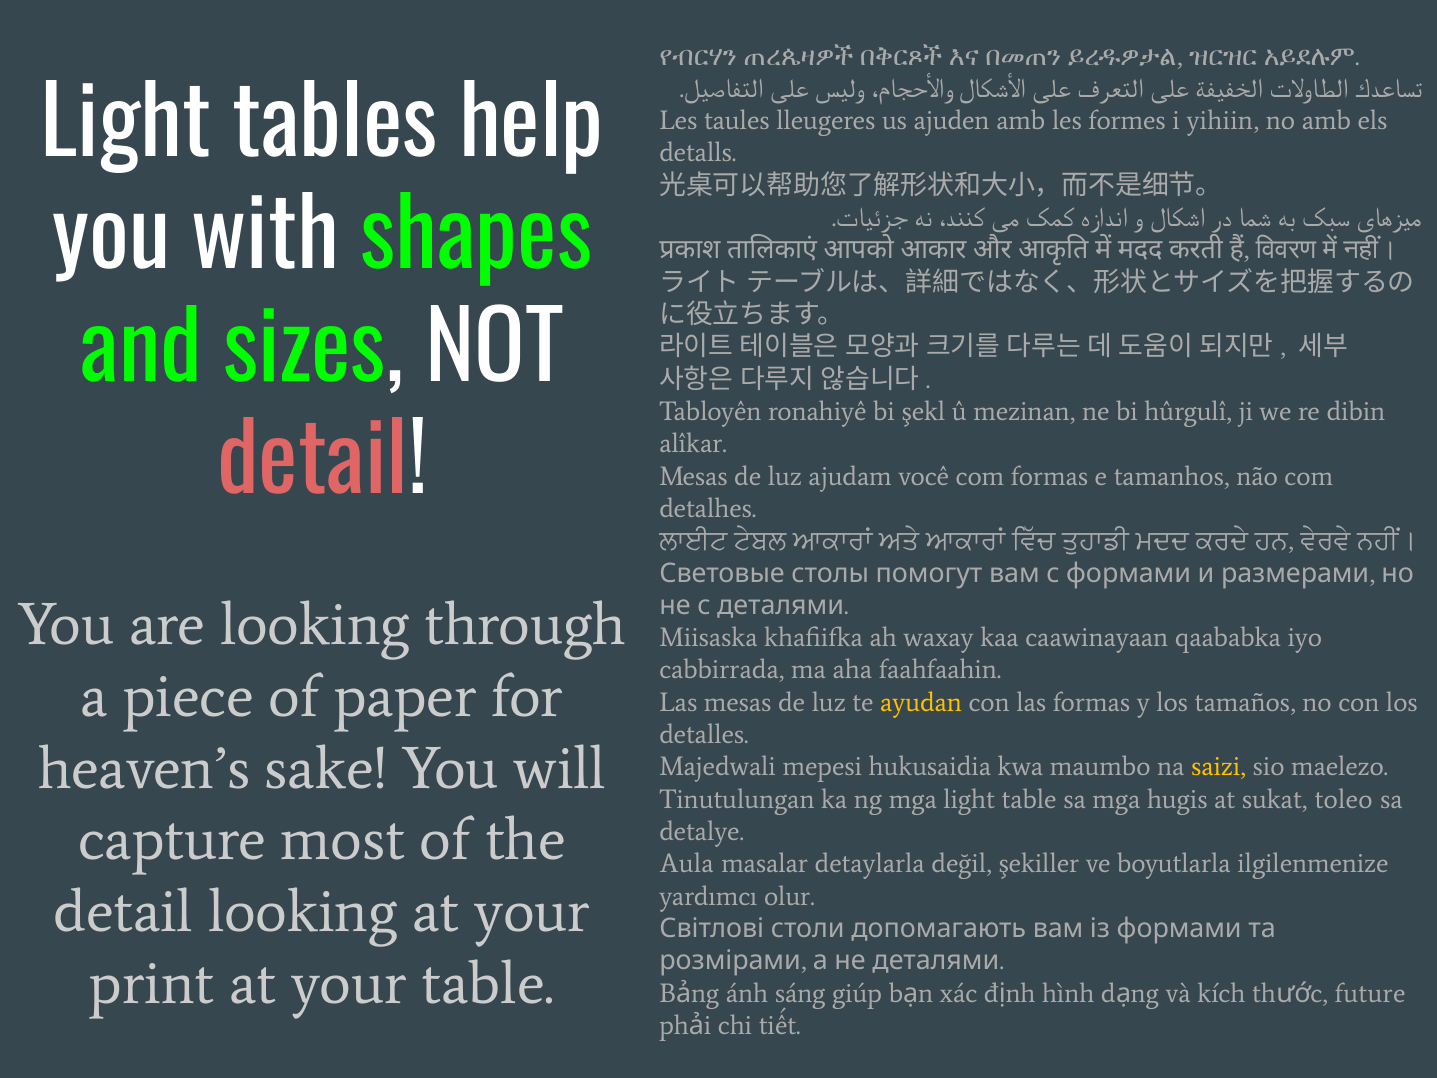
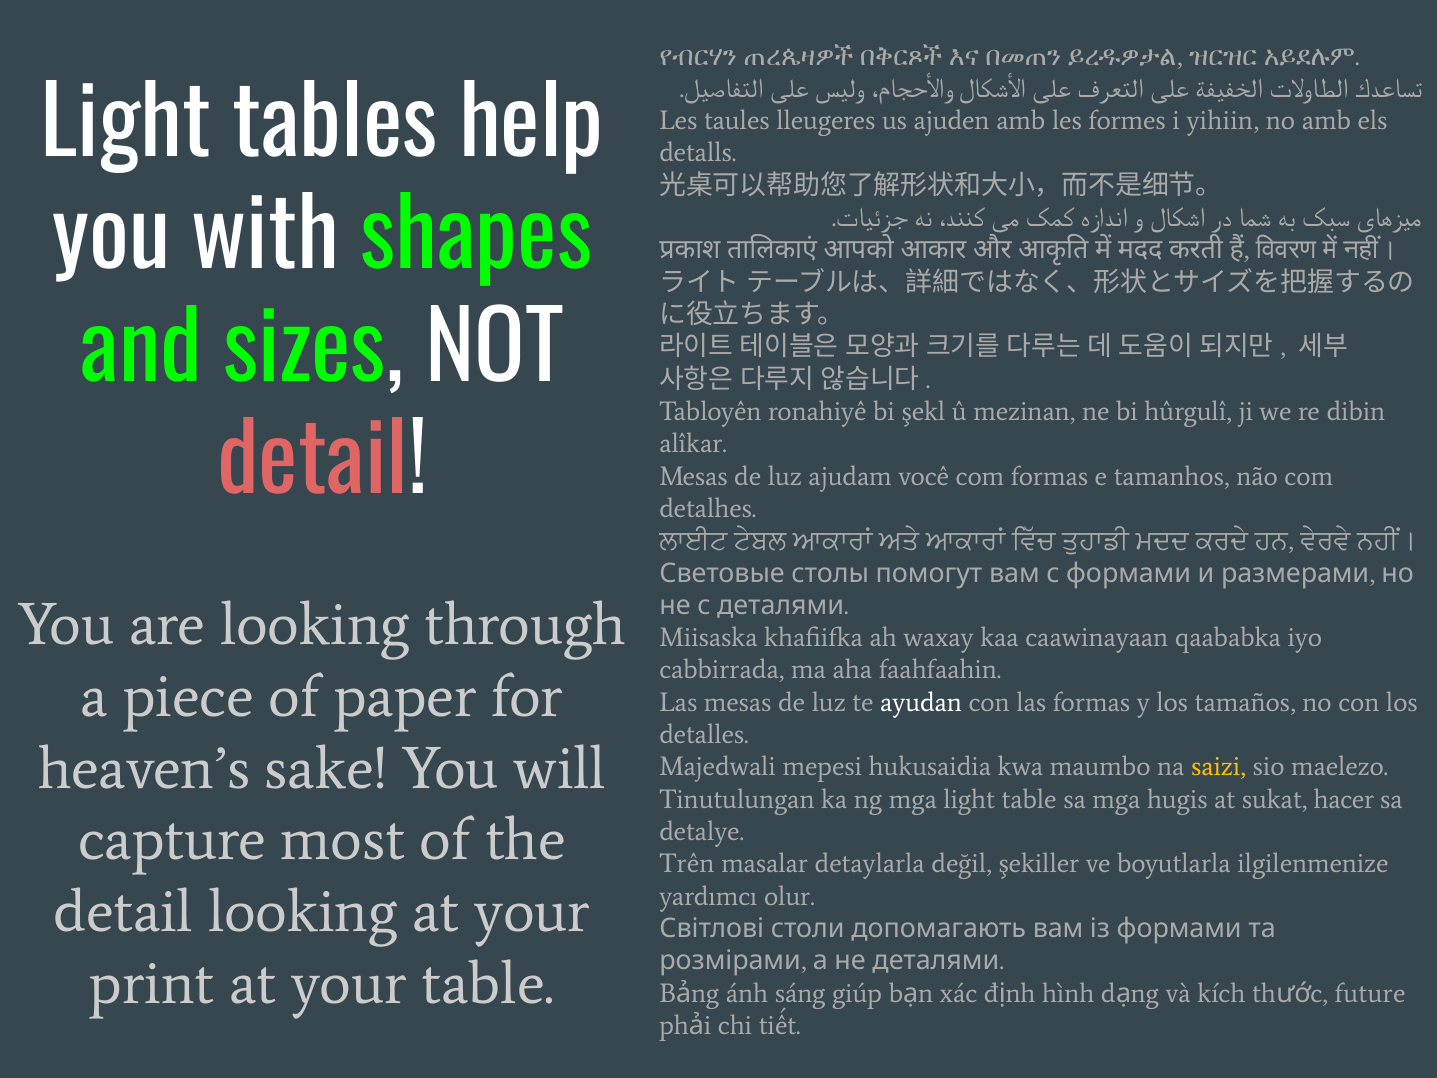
ayudan colour: yellow -> white (921, 702)
toleo: toleo -> hacer (1344, 799)
Aula: Aula -> Trên (687, 864)
